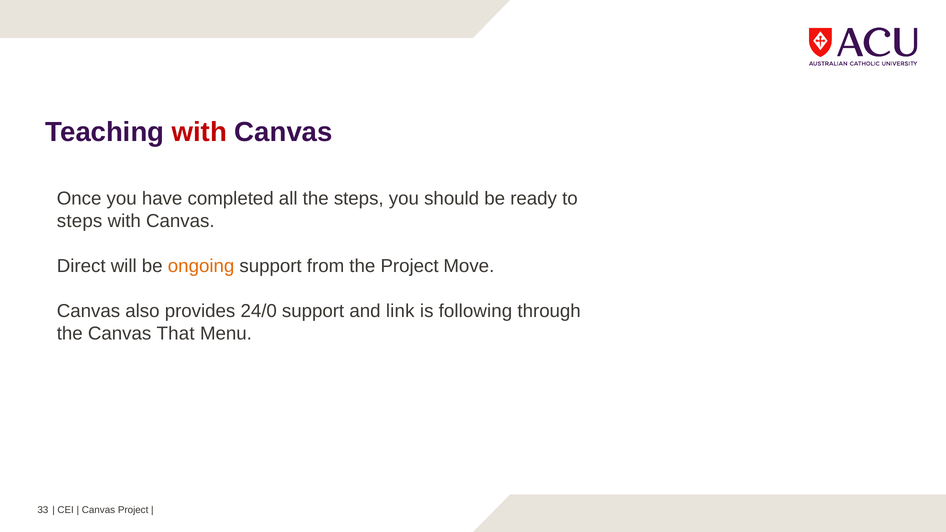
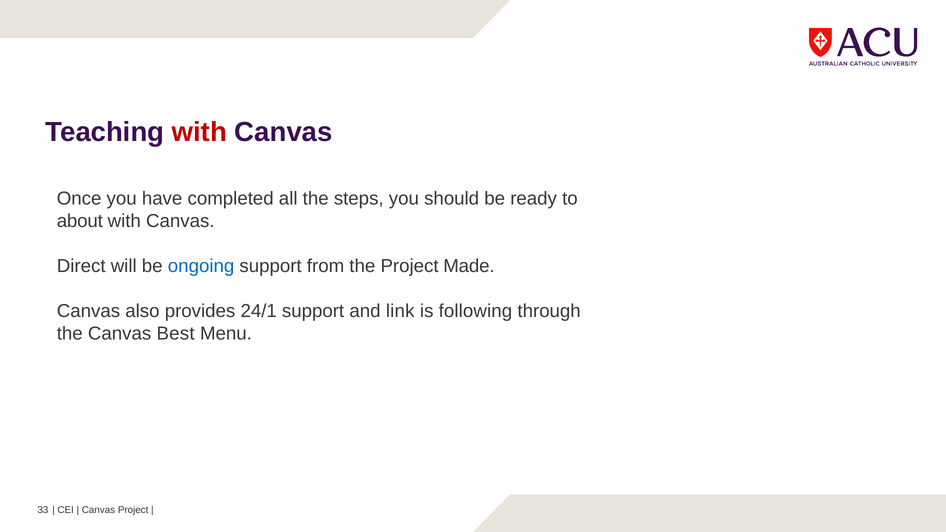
steps: steps -> about (80, 221)
ongoing colour: orange -> blue (201, 266)
Move: Move -> Made (469, 266)
24/0: 24/0 -> 24/1 (259, 311)
That: That -> Best (176, 333)
